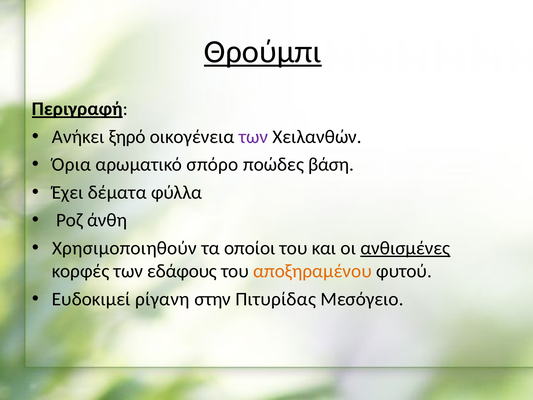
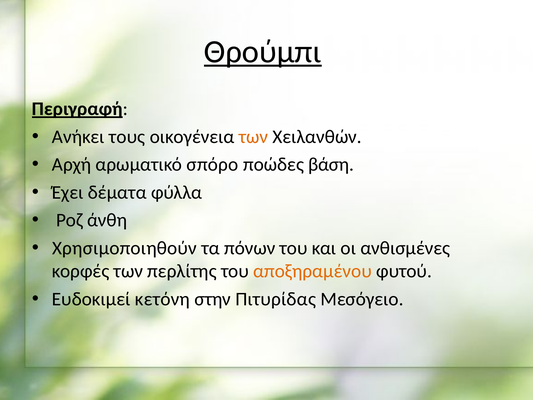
ξηρό: ξηρό -> τους (127, 137)
των colour: purple -> orange (253, 137)
Όρια: Όρια -> Αρχή (72, 164)
οποίοι: οποίοι -> πόνων (250, 248)
ανθισμένες underline: present -> none (405, 248)
εδάφους: εδάφους -> περλίτης (182, 271)
ρίγανη: ρίγανη -> κετόνη (162, 299)
